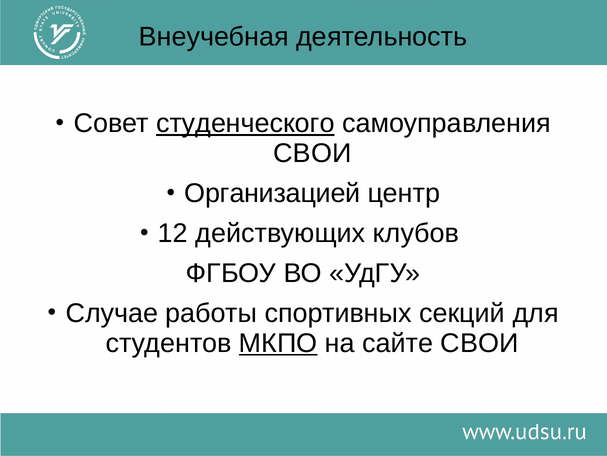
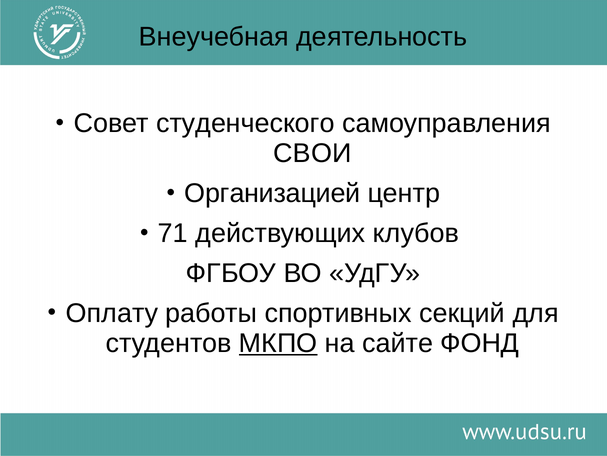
студенческого underline: present -> none (245, 123)
12: 12 -> 71 (173, 233)
Случае: Случае -> Оплату (112, 313)
сайте СВОИ: СВОИ -> ФОНД (480, 343)
